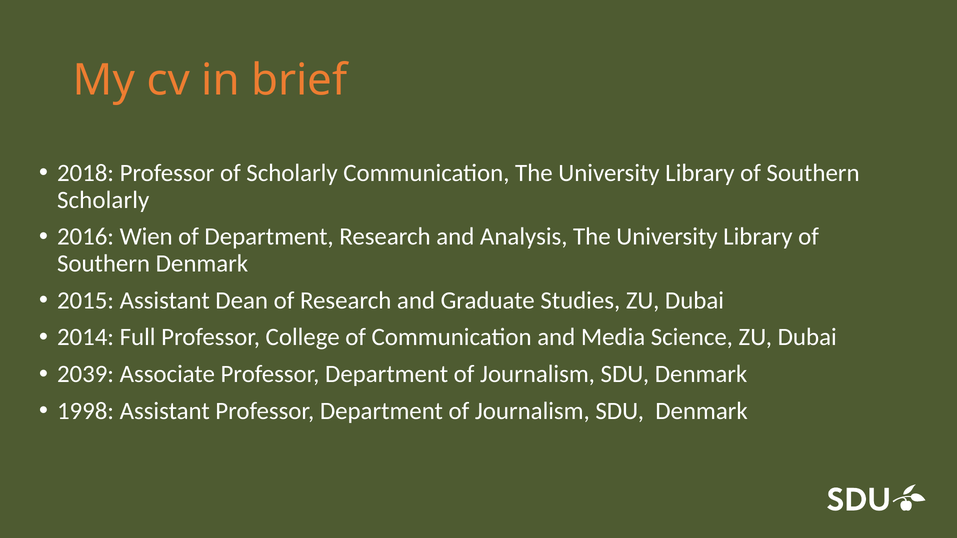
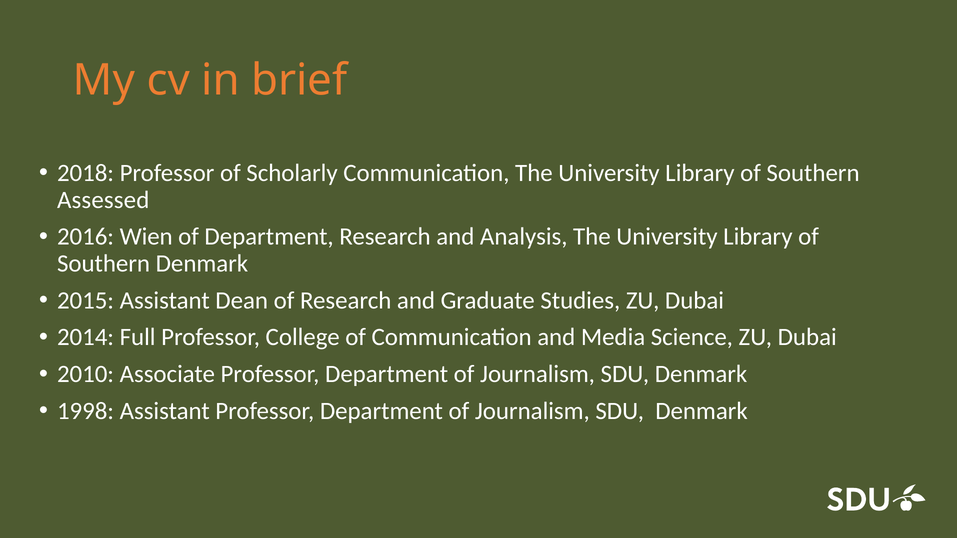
Scholarly: Scholarly -> Assessed (103, 200)
2039: 2039 -> 2010 (86, 374)
